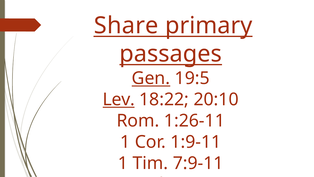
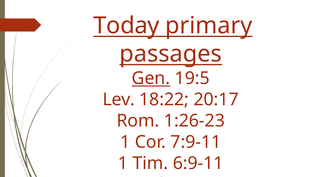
Share: Share -> Today (126, 26)
Lev underline: present -> none (119, 99)
20:10: 20:10 -> 20:17 (216, 99)
1:26-11: 1:26-11 -> 1:26-23 (194, 121)
1:9-11: 1:9-11 -> 7:9-11 (196, 142)
7:9-11: 7:9-11 -> 6:9-11 (198, 163)
